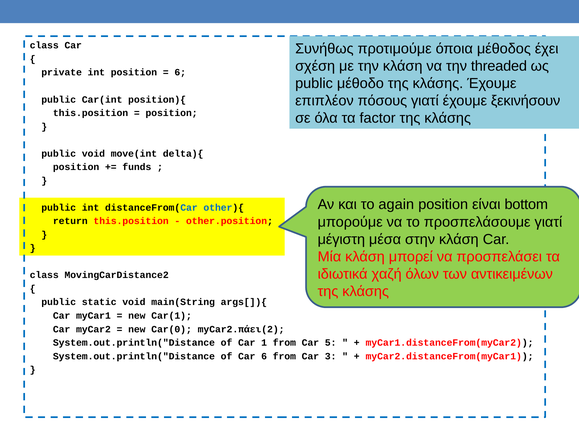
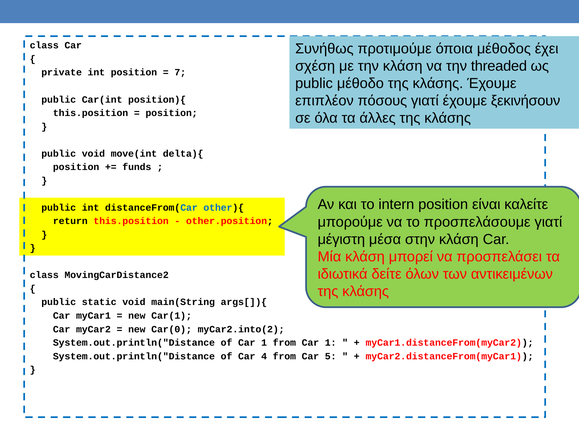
6: 6 -> 7 (180, 73)
factor: factor -> άλλες (378, 118)
again: again -> intern (396, 205)
bottom: bottom -> καλείτε (526, 205)
χαζή: χαζή -> δείτε (387, 274)
myCar2.πάει(2: myCar2.πάει(2 -> myCar2.into(2 (241, 329)
from Car 5: 5 -> 1 (331, 343)
Car 6: 6 -> 4 (264, 356)
3: 3 -> 5 (331, 356)
